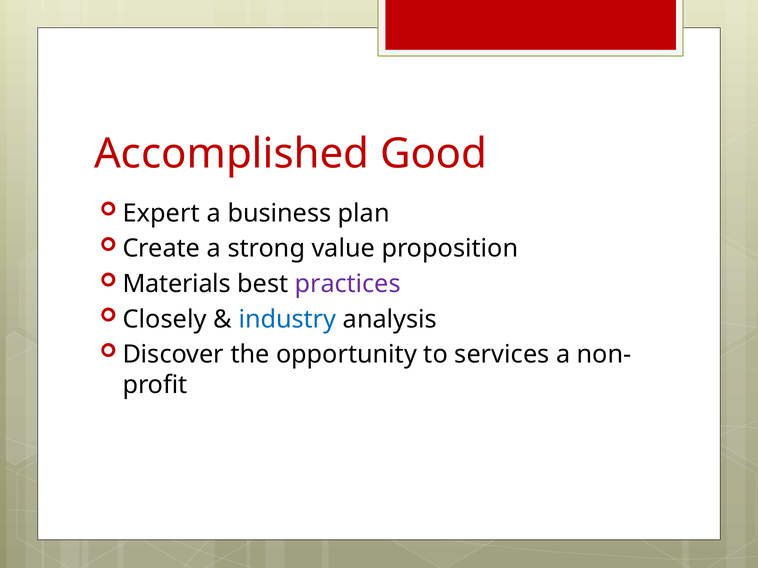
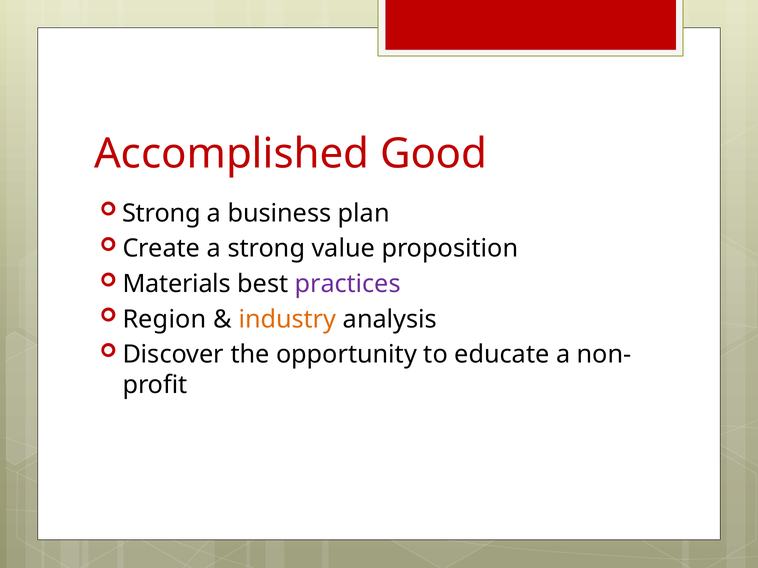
Expert: Expert -> Strong (162, 213)
Closely: Closely -> Region (165, 319)
industry colour: blue -> orange (287, 319)
services: services -> educate (502, 355)
